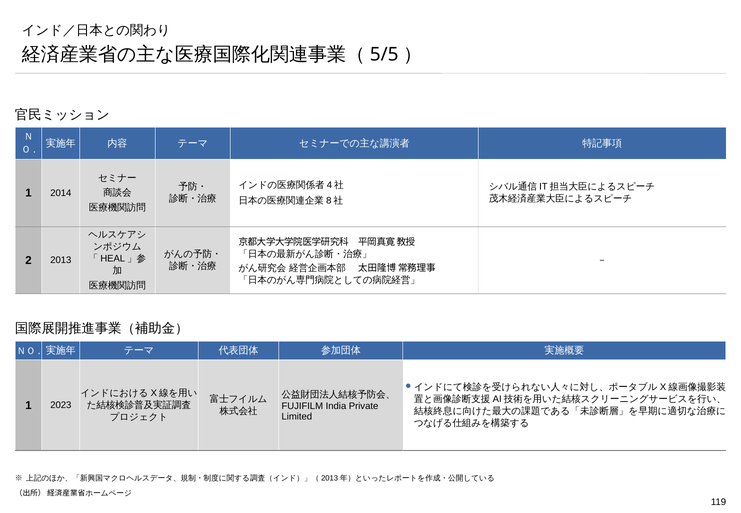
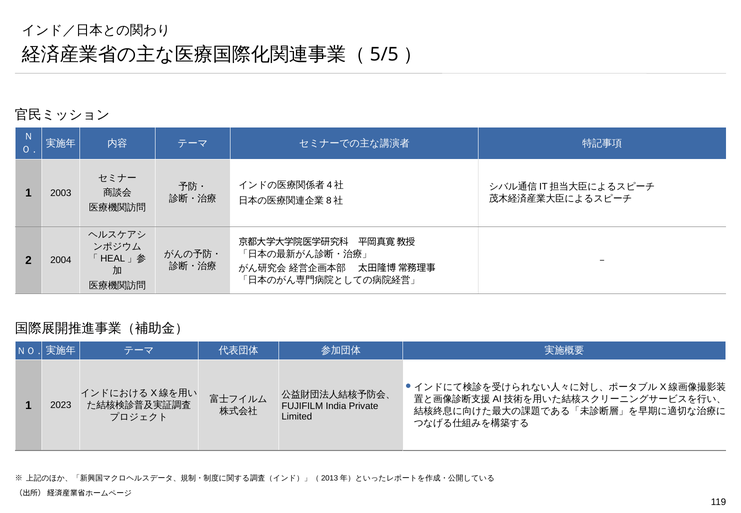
2014: 2014 -> 2003 (61, 193)
2013: 2013 -> 2004 (61, 260)
